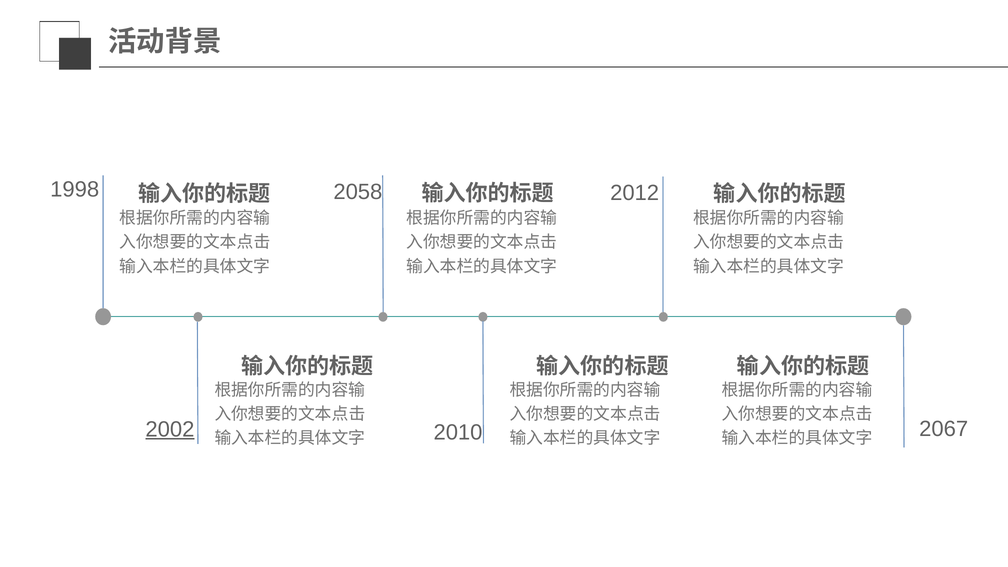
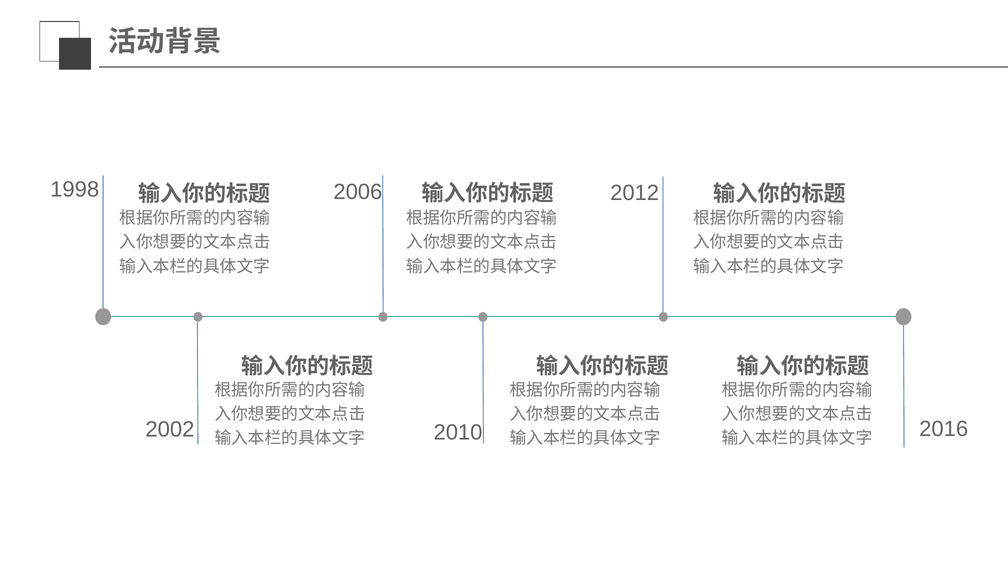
2058: 2058 -> 2006 (358, 192)
2067: 2067 -> 2016 (944, 429)
2002 underline: present -> none (170, 430)
